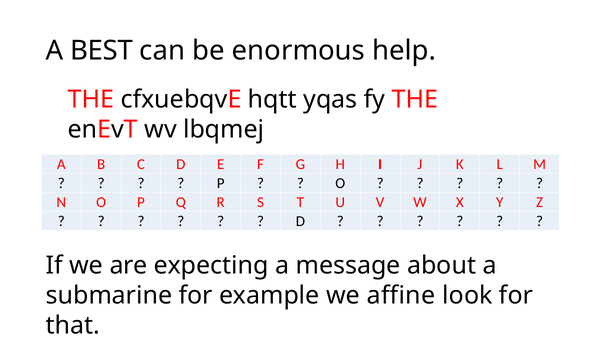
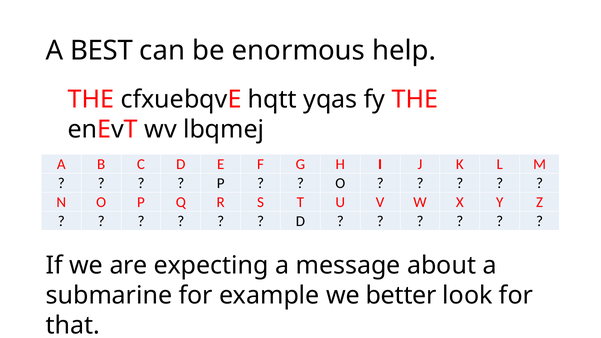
affine: affine -> better (401, 296)
